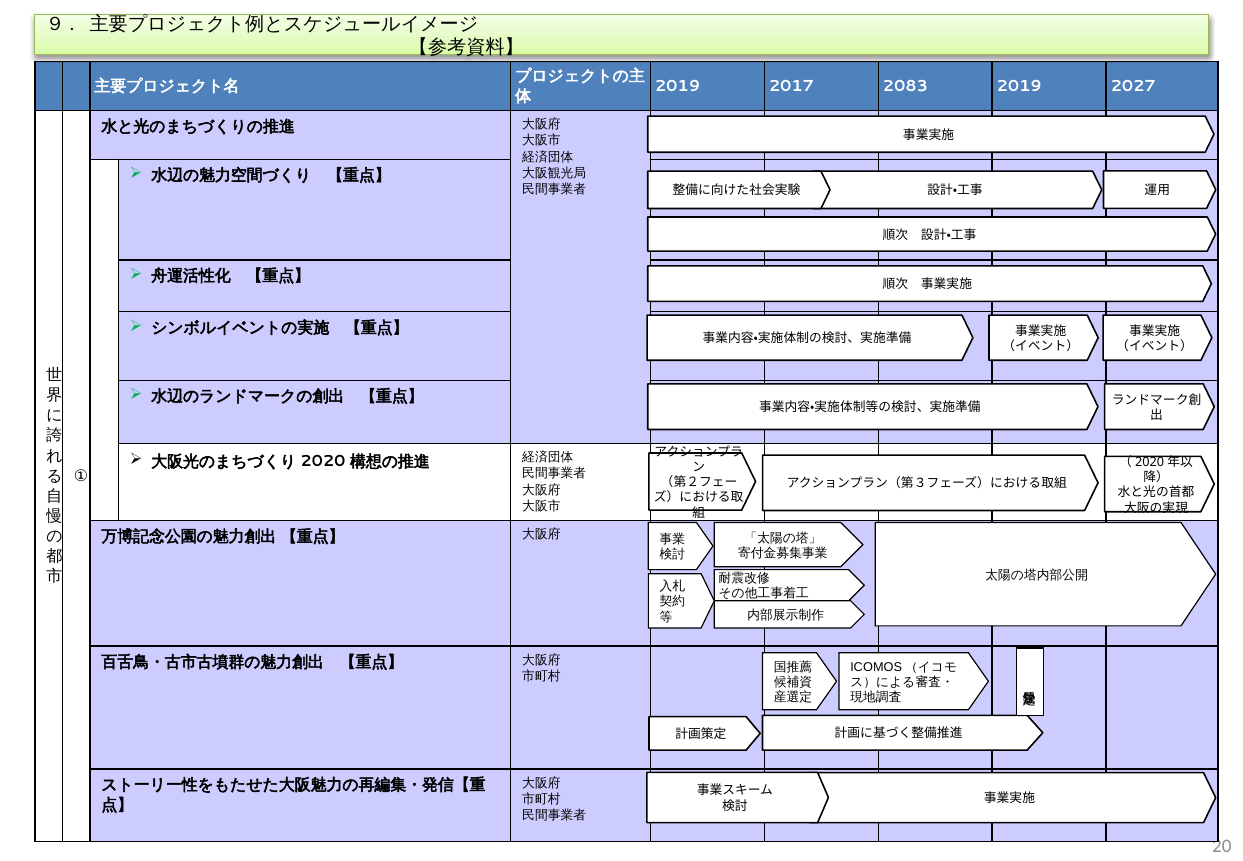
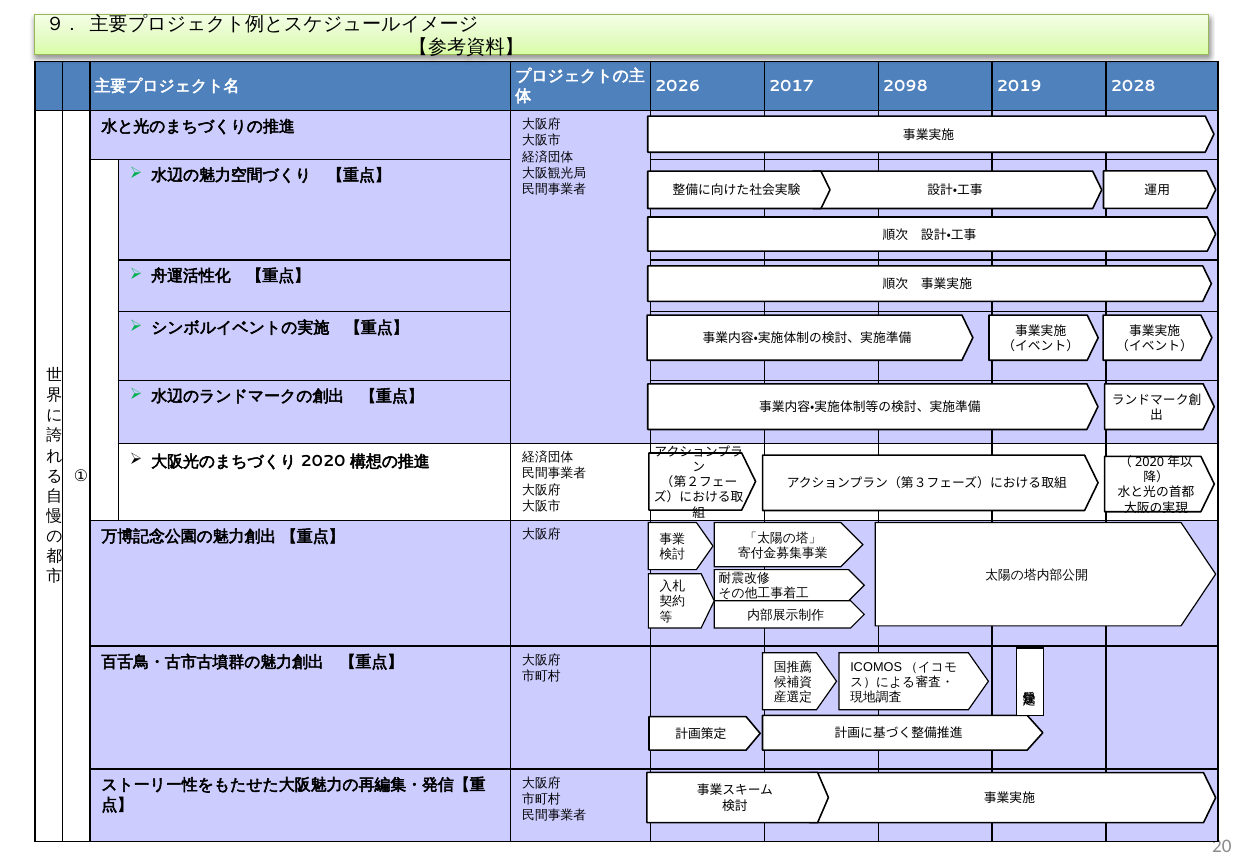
2019: 2019 -> 2026 (678, 87)
2083: 2083 -> 2098 (905, 87)
2027: 2027 -> 2028 (1133, 87)
